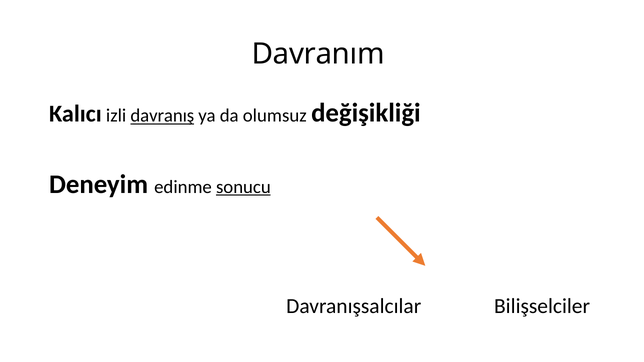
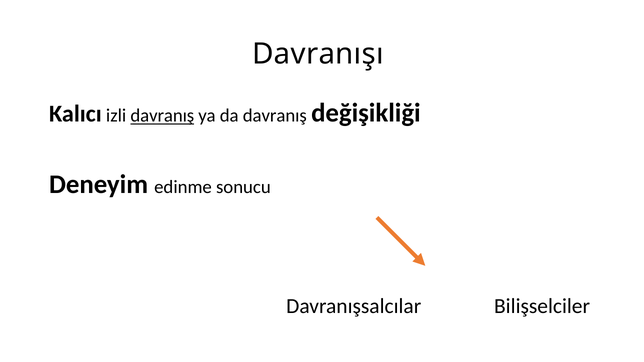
Davranım: Davranım -> Davranışı (318, 54)
da olumsuz: olumsuz -> davranış (275, 116)
sonucu underline: present -> none (243, 187)
